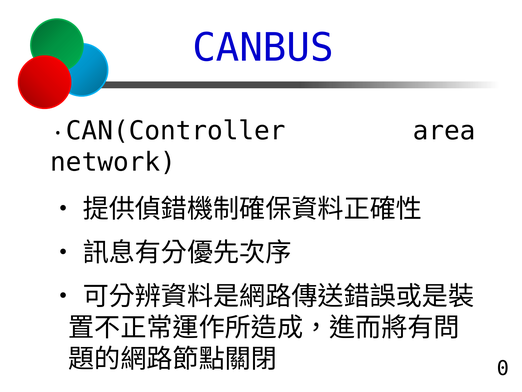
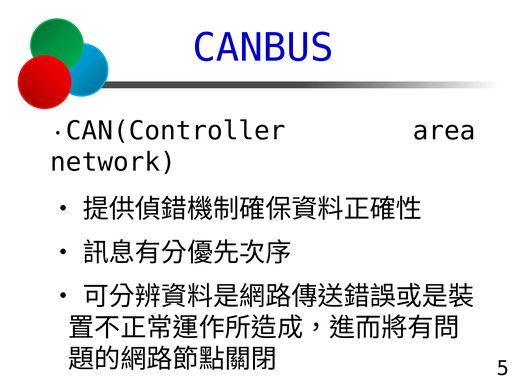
0: 0 -> 5 (503, 368)
